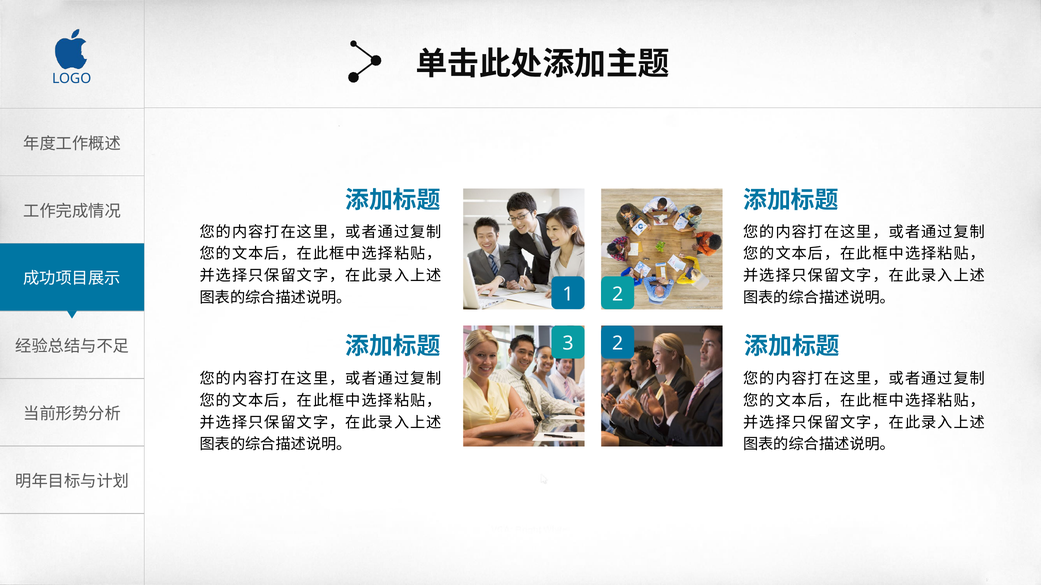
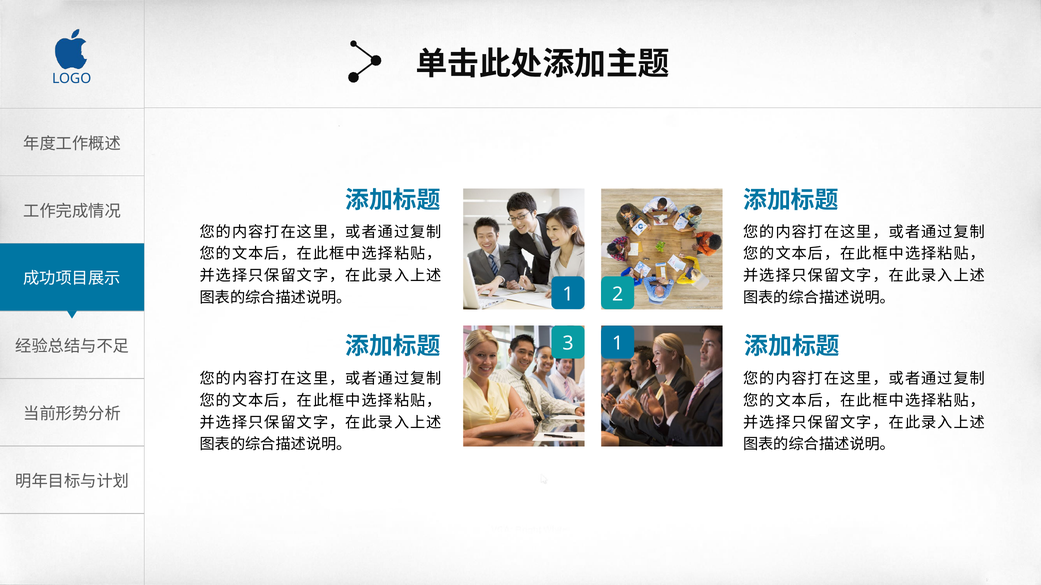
3 2: 2 -> 1 (618, 344)
